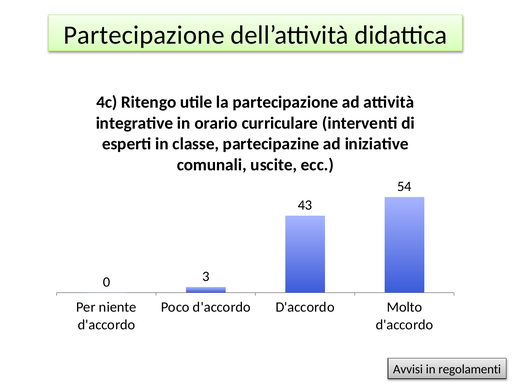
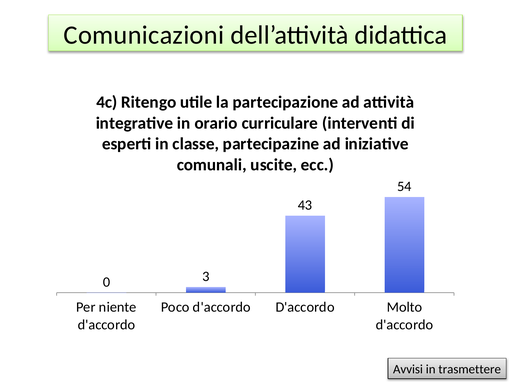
Partecipazione: Partecipazione -> Comunicazioni (144, 35)
regolamenti: regolamenti -> trasmettere (470, 370)
